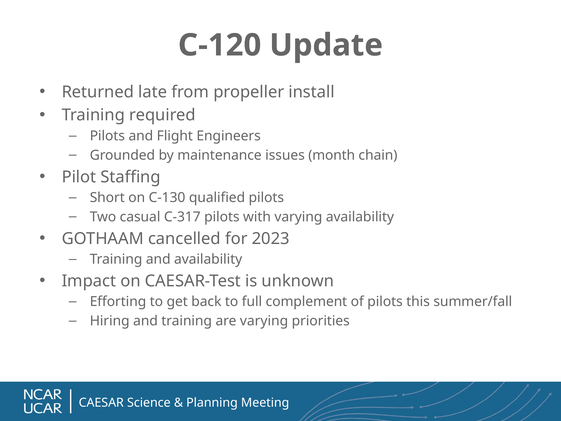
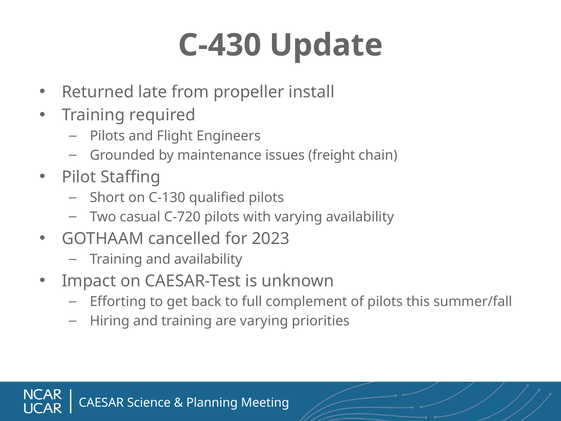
C-120: C-120 -> C-430 (220, 45)
month: month -> freight (332, 155)
C-317: C-317 -> C-720 (182, 217)
